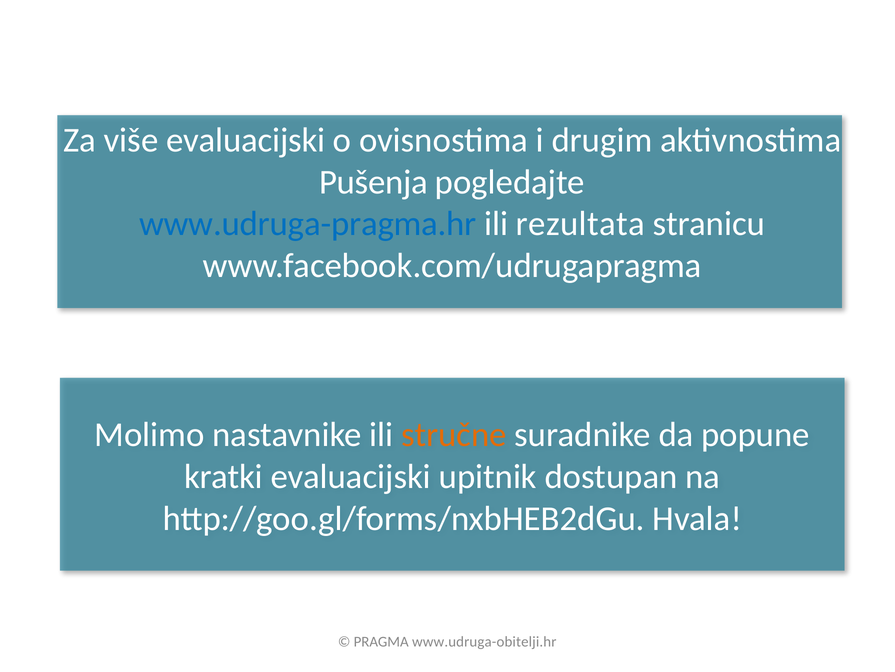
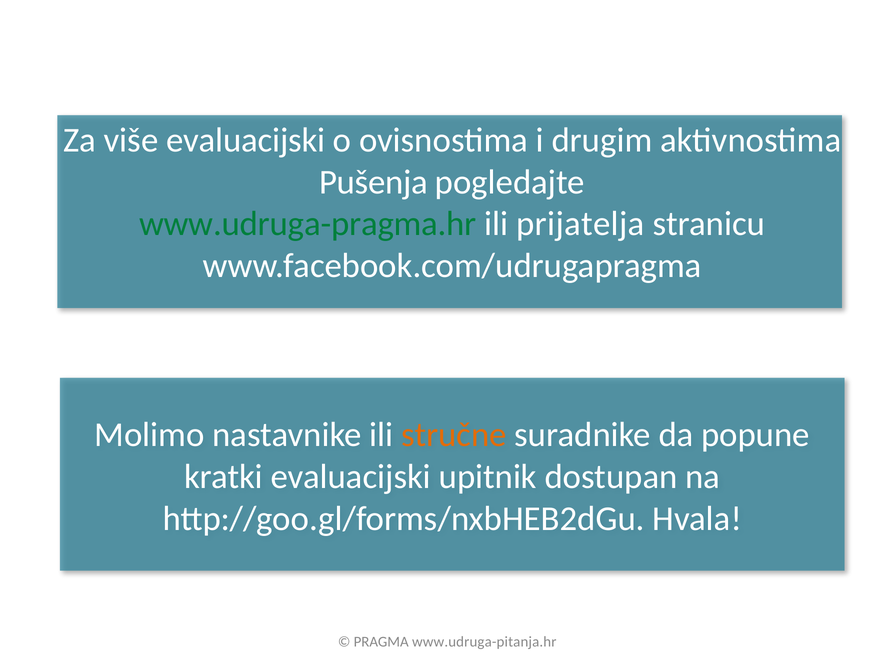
www.udruga-pragma.hr colour: blue -> green (308, 224)
rezultata: rezultata -> prijatelja (580, 224)
www.udruga-obitelji.hr: www.udruga-obitelji.hr -> www.udruga-pitanja.hr (484, 641)
